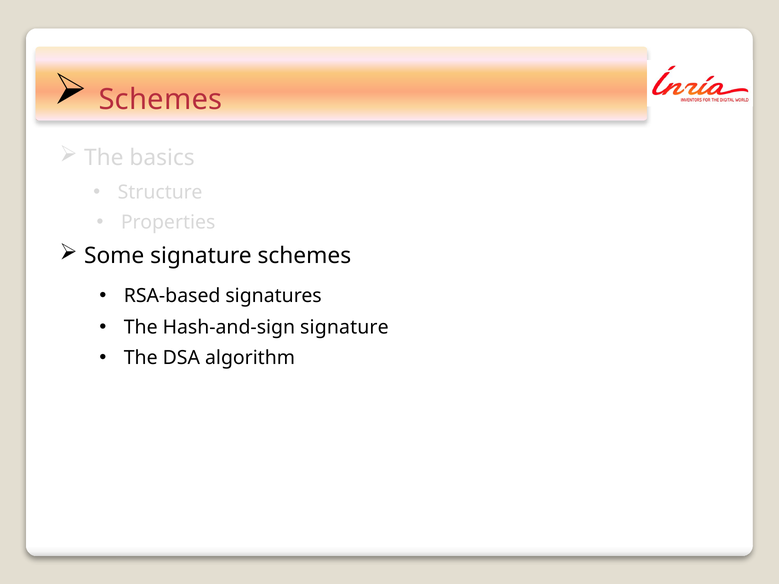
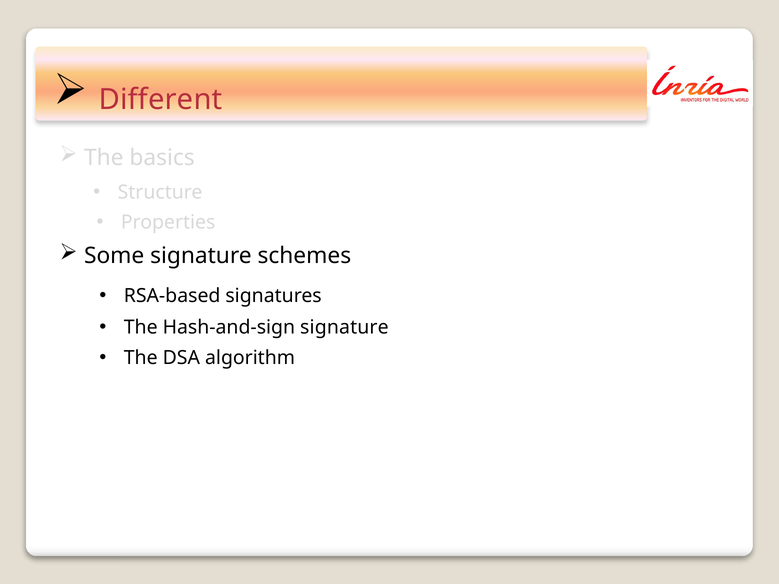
Schemes: Schemes -> Different (160, 99)
